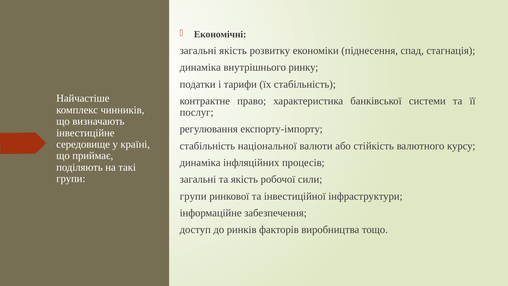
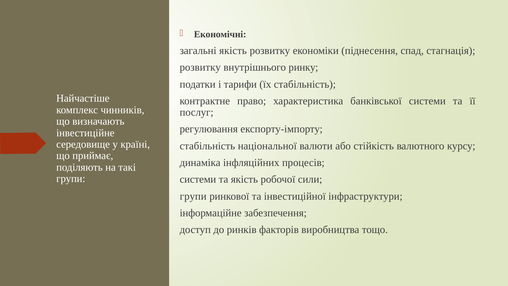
динаміка: динаміка -> розвитку (200, 67)
загальні: загальні -> системи (198, 179)
